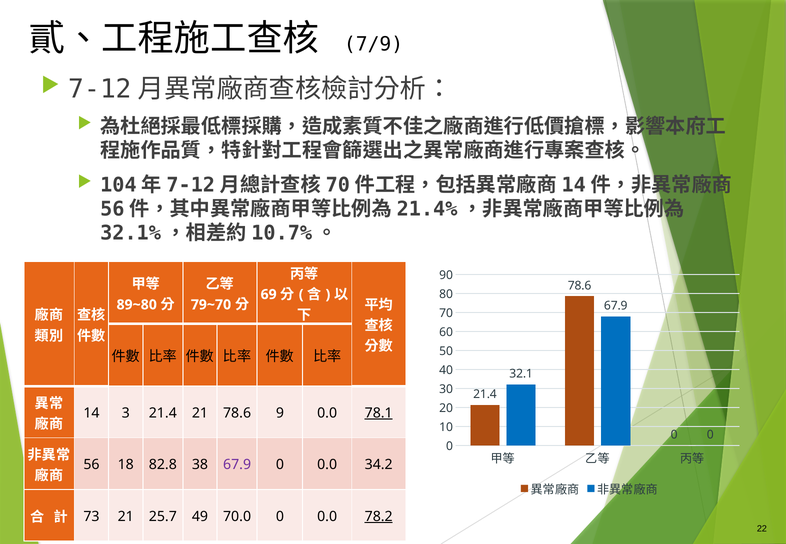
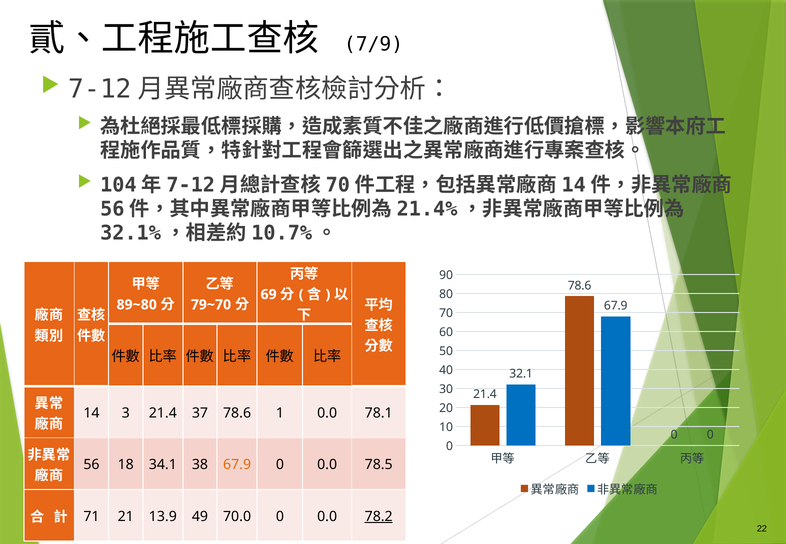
21.4 21: 21 -> 37 (200, 413)
9: 9 -> 1 (280, 413)
78.1 underline: present -> none (379, 413)
82.8: 82.8 -> 34.1 (163, 465)
67.9 colour: purple -> orange (237, 465)
34.2: 34.2 -> 78.5 (379, 465)
73: 73 -> 71 (91, 517)
25.7: 25.7 -> 13.9 (163, 517)
